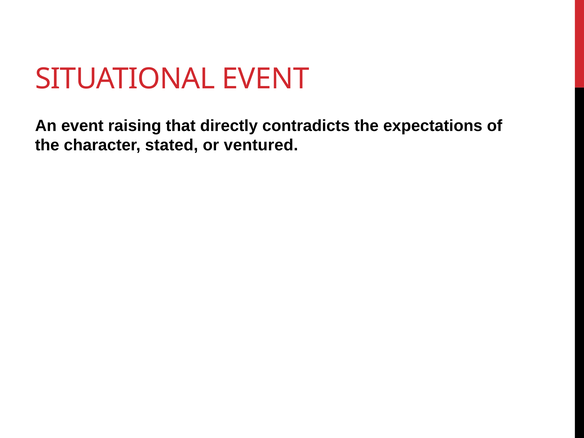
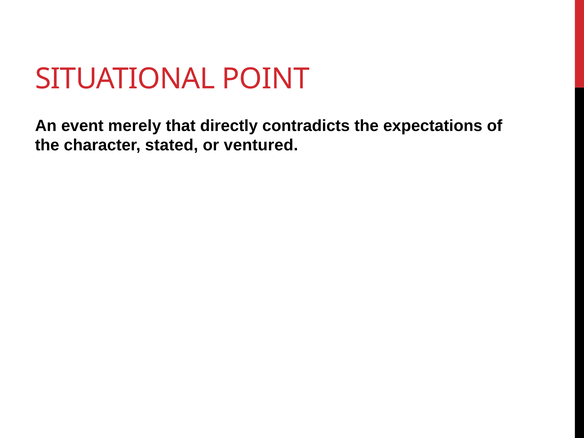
SITUATIONAL EVENT: EVENT -> POINT (266, 79)
raising: raising -> merely (135, 126)
